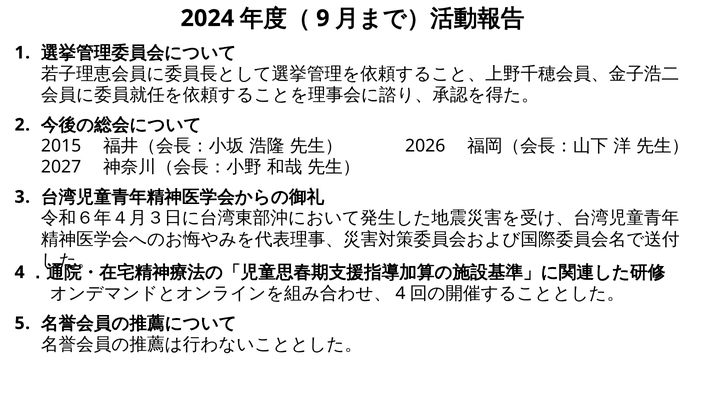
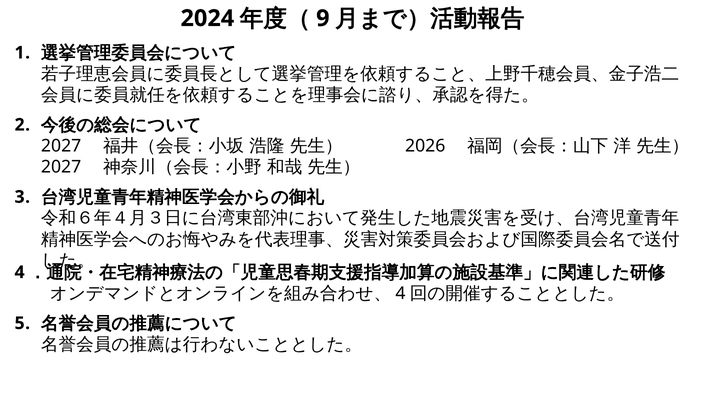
2015: 2015 -> 2027 (61, 146)
